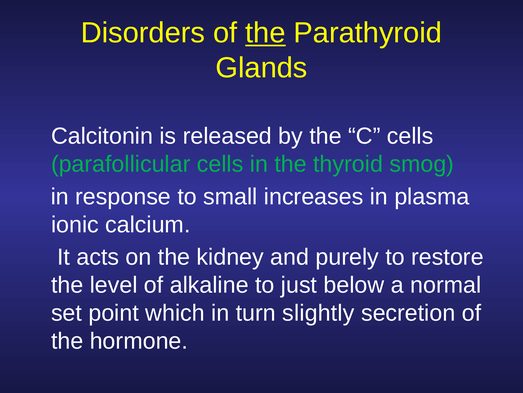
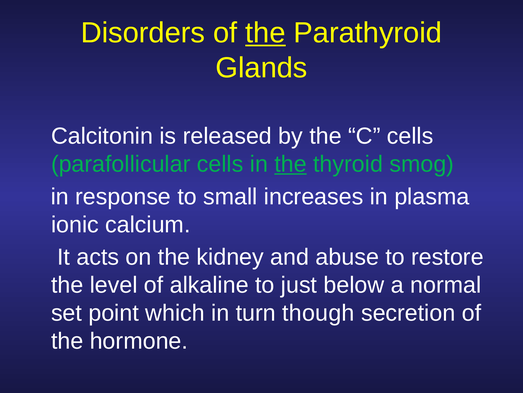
the underline: none -> present (291, 164)
purely: purely -> abuse (347, 257)
slightly: slightly -> though (318, 313)
